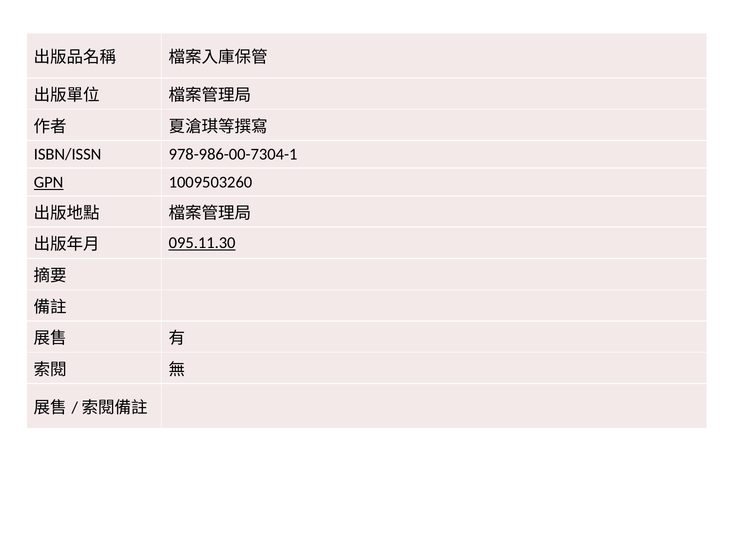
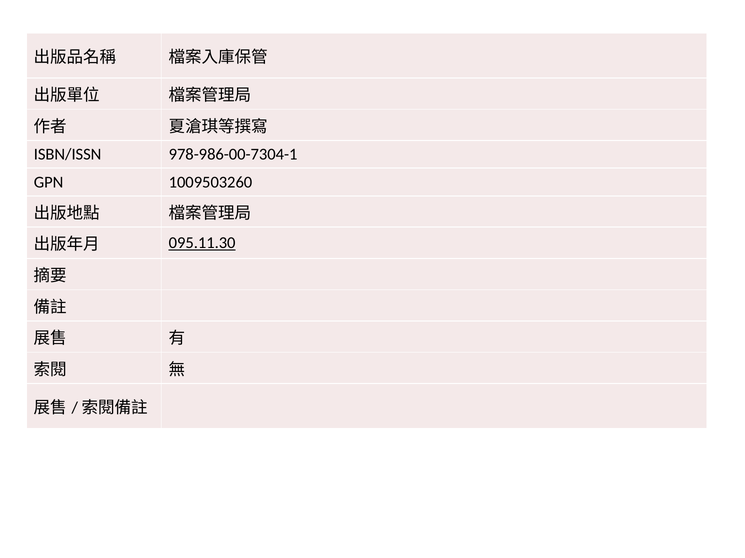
GPN underline: present -> none (49, 182)
